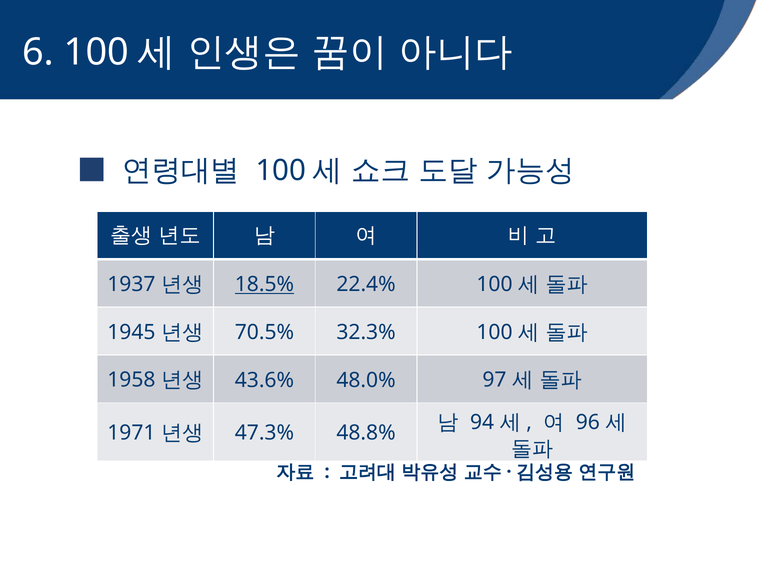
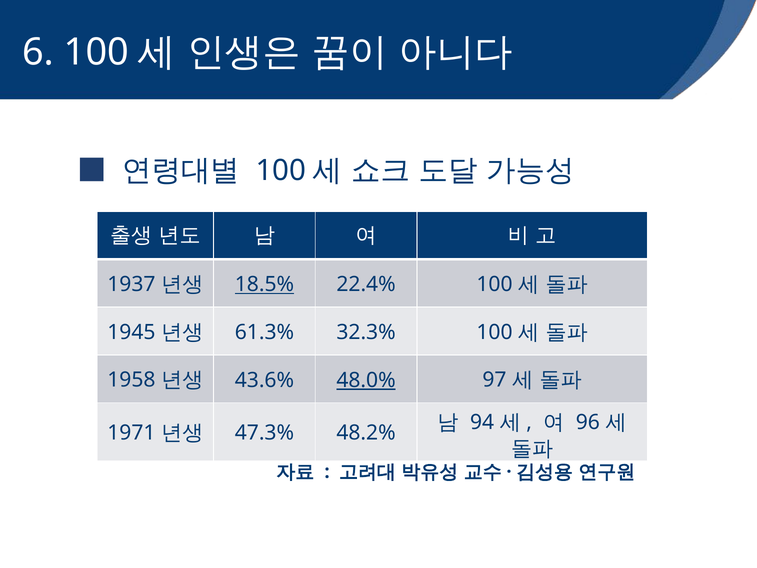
70.5%: 70.5% -> 61.3% (264, 332)
48.0% underline: none -> present (366, 380)
48.8%: 48.8% -> 48.2% (366, 433)
